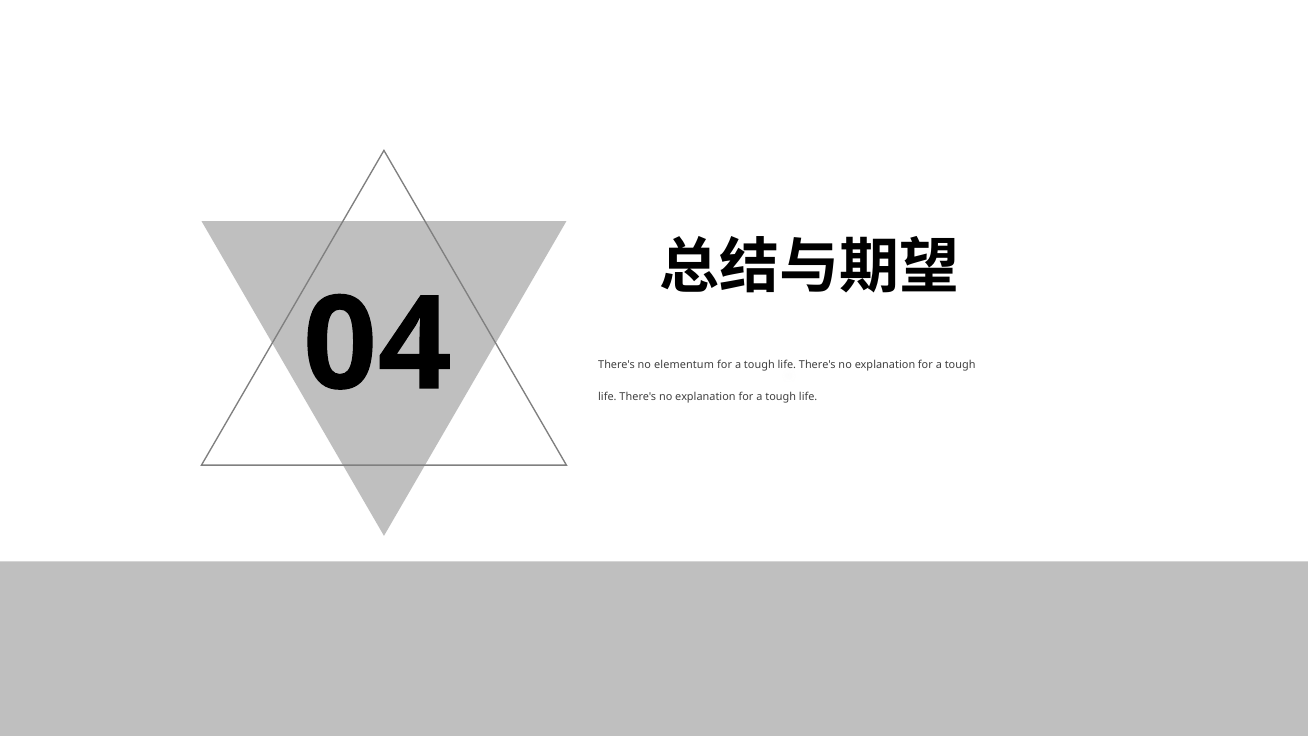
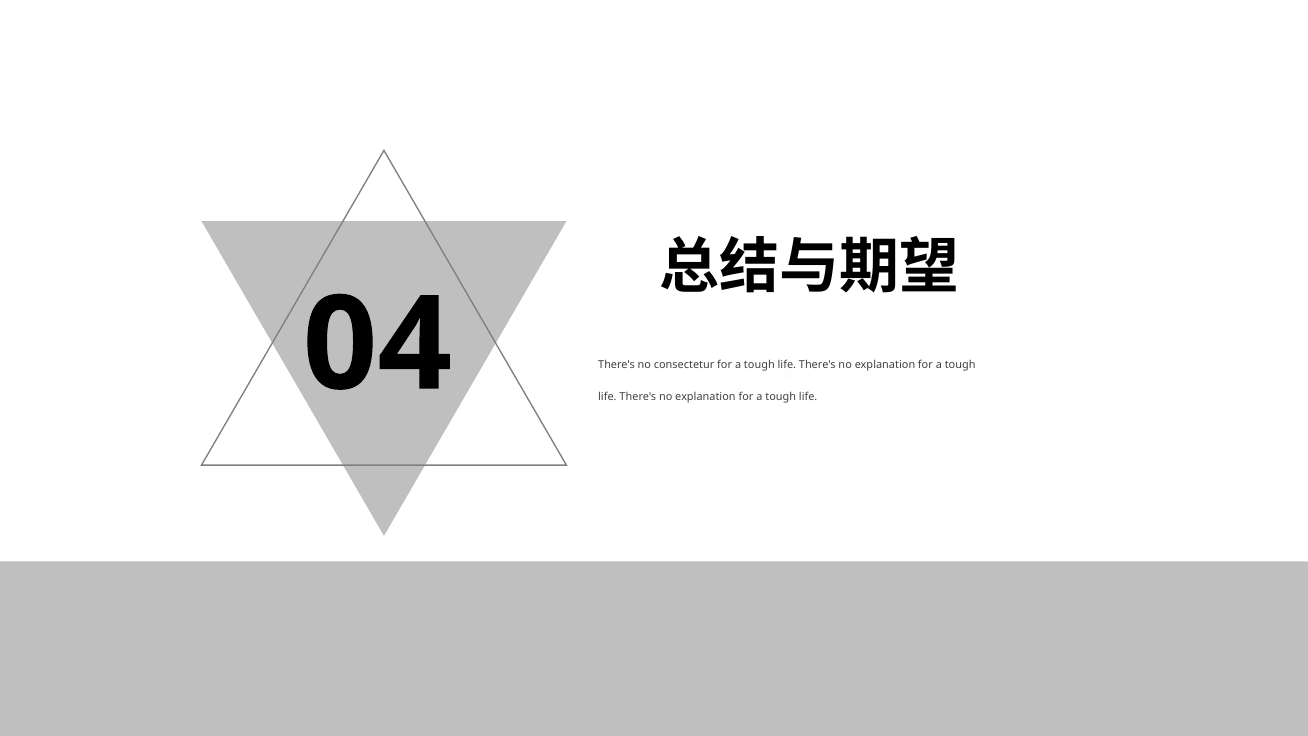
elementum: elementum -> consectetur (684, 364)
